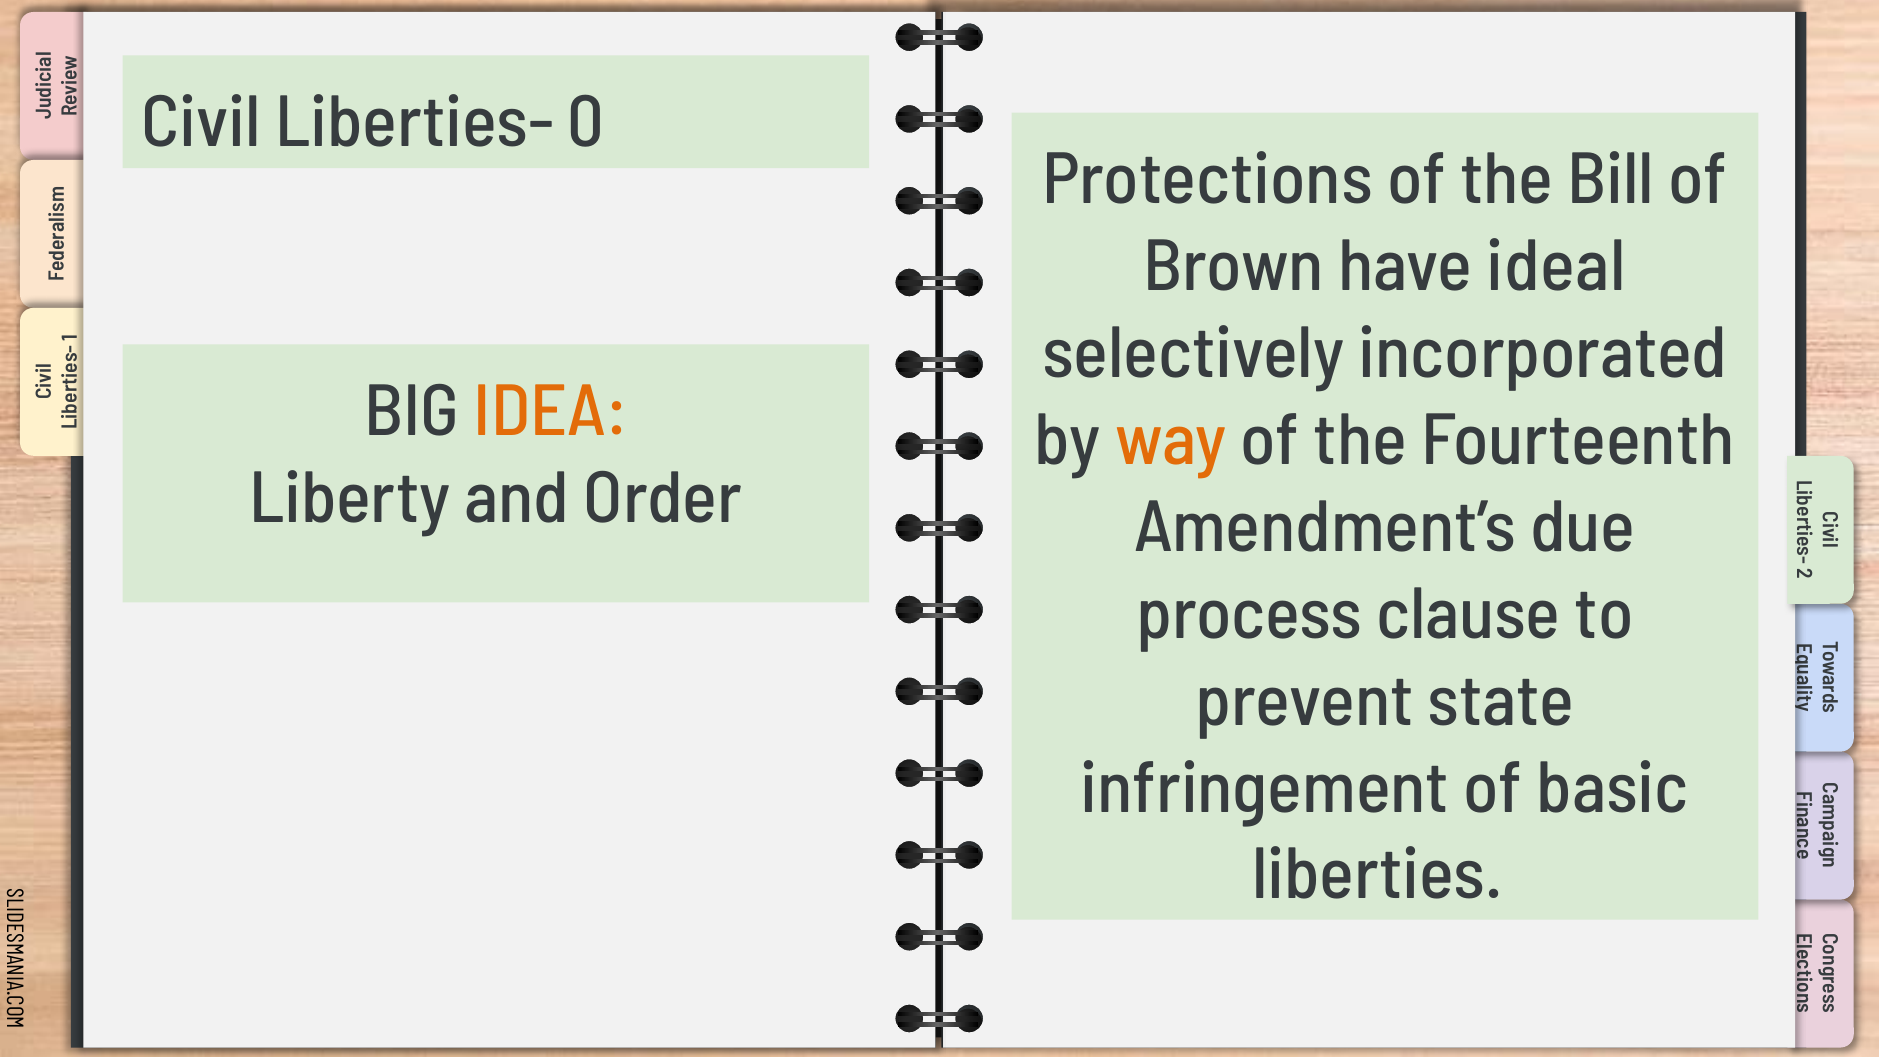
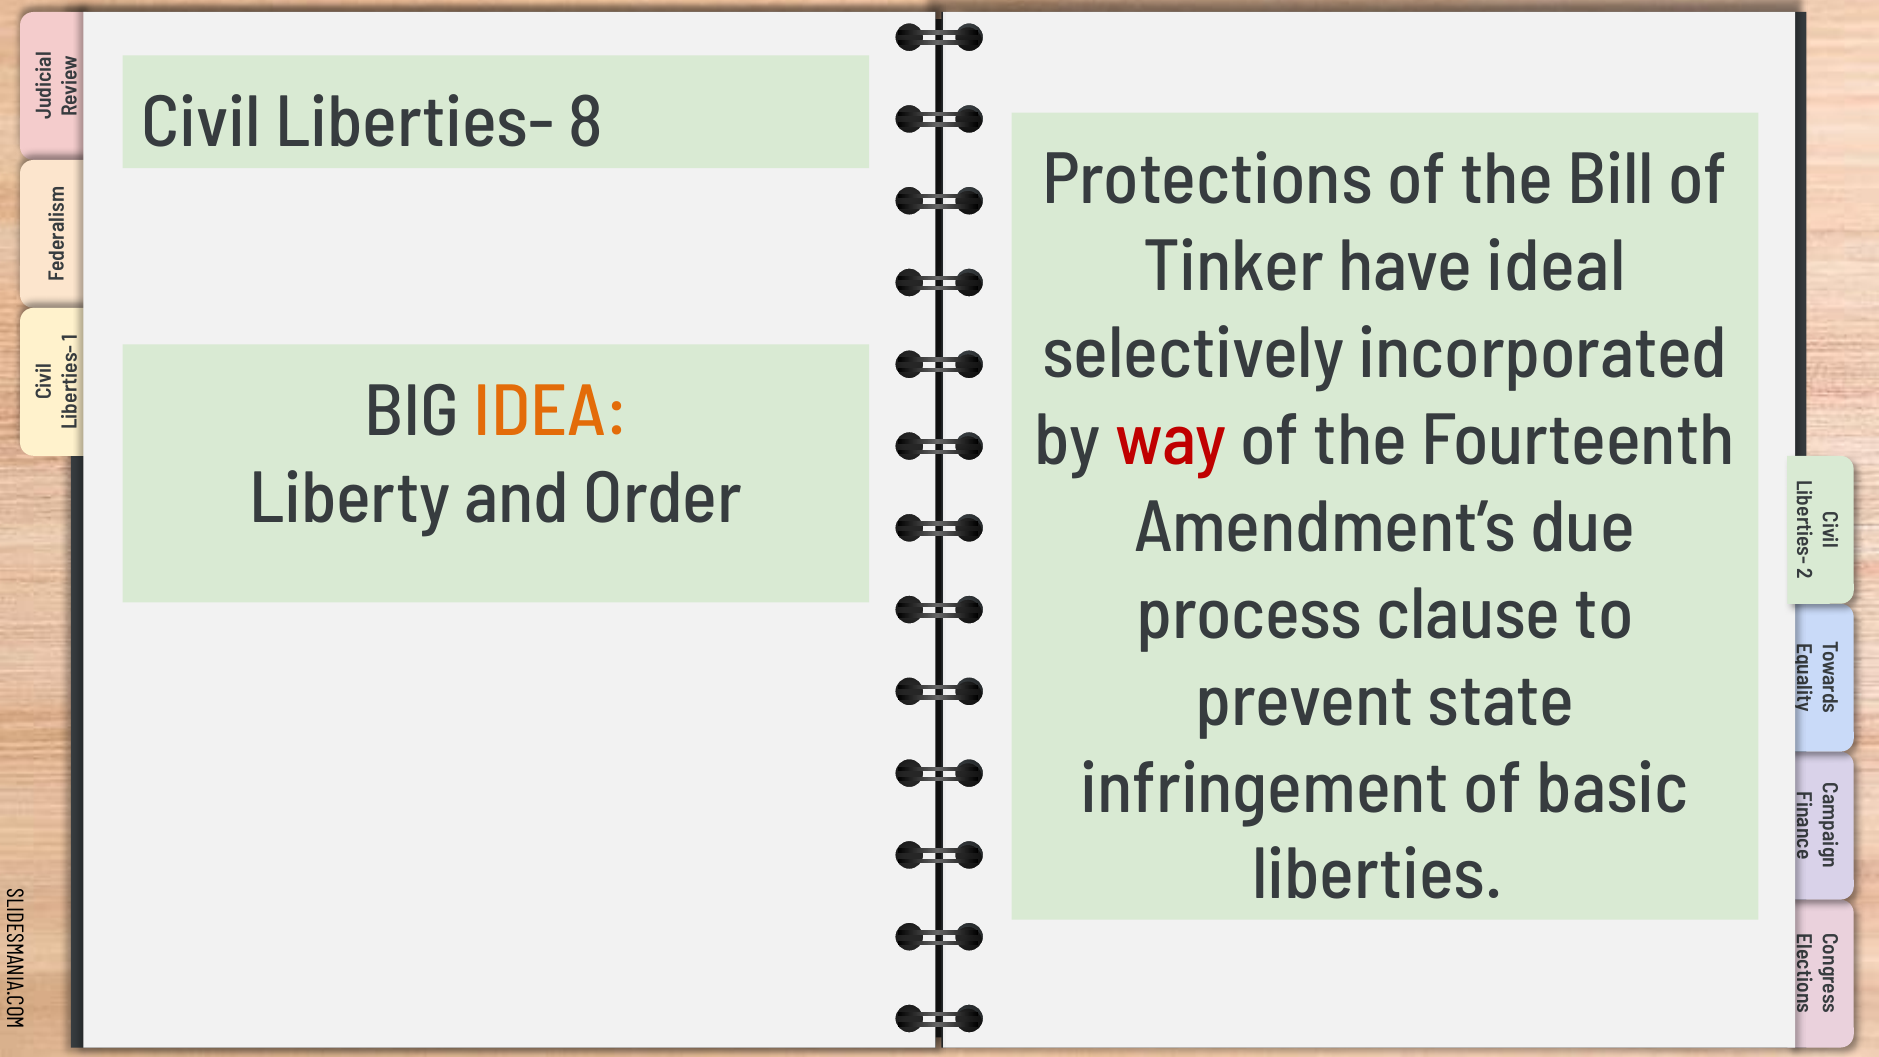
0: 0 -> 8 (586, 123)
Brown: Brown -> Tinker (1234, 267)
way colour: orange -> red (1171, 441)
